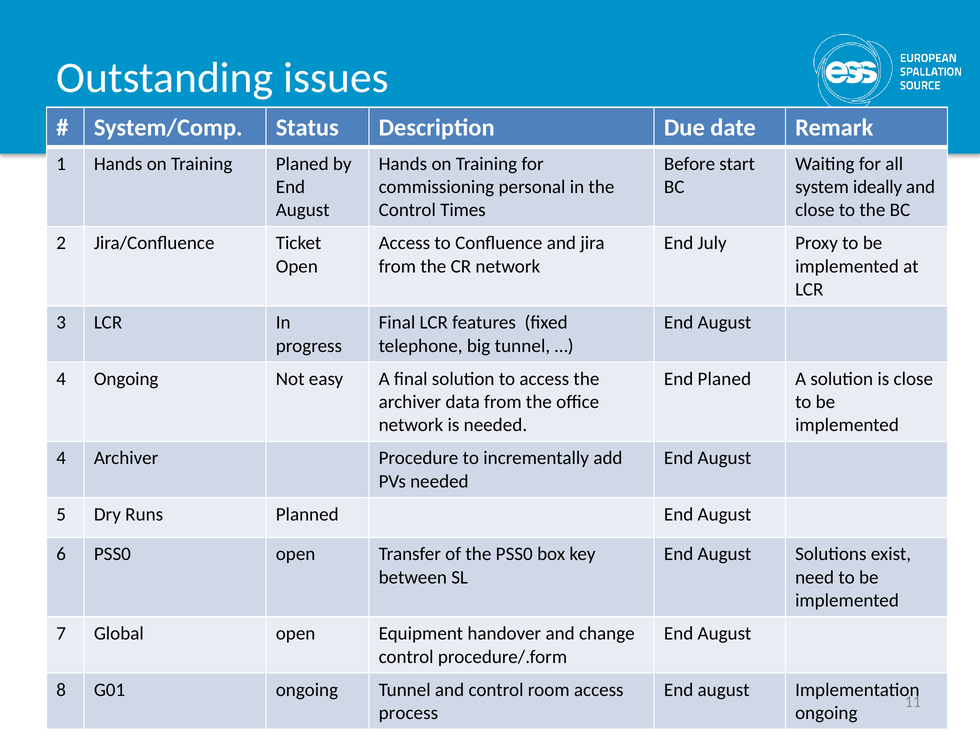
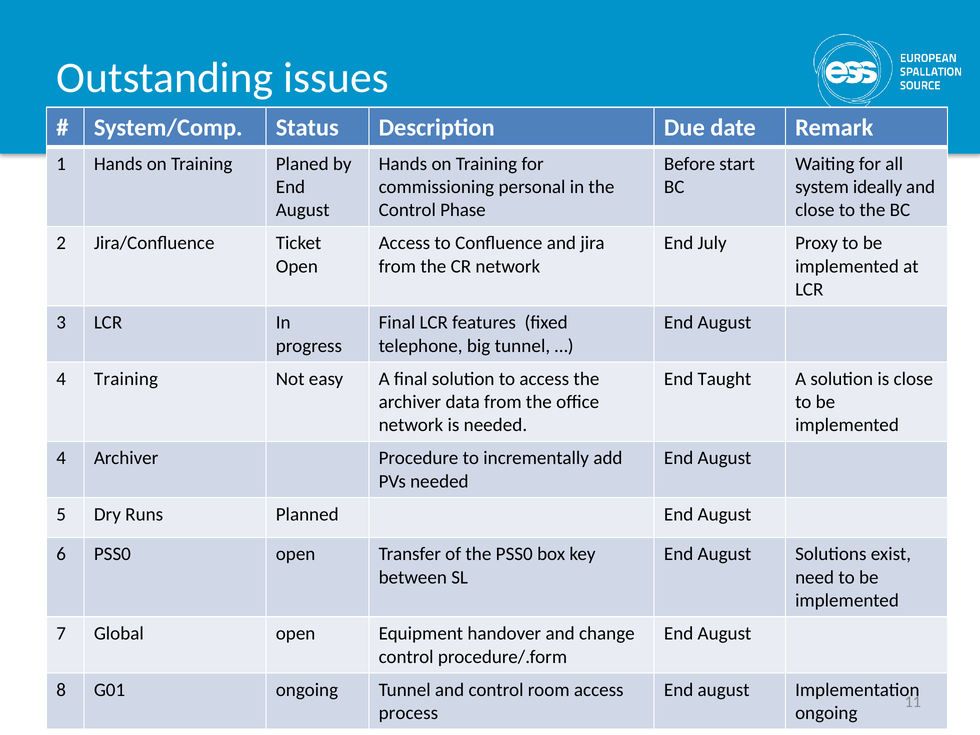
Times: Times -> Phase (463, 210)
4 Ongoing: Ongoing -> Training (126, 379)
End Planed: Planed -> Taught (724, 379)
